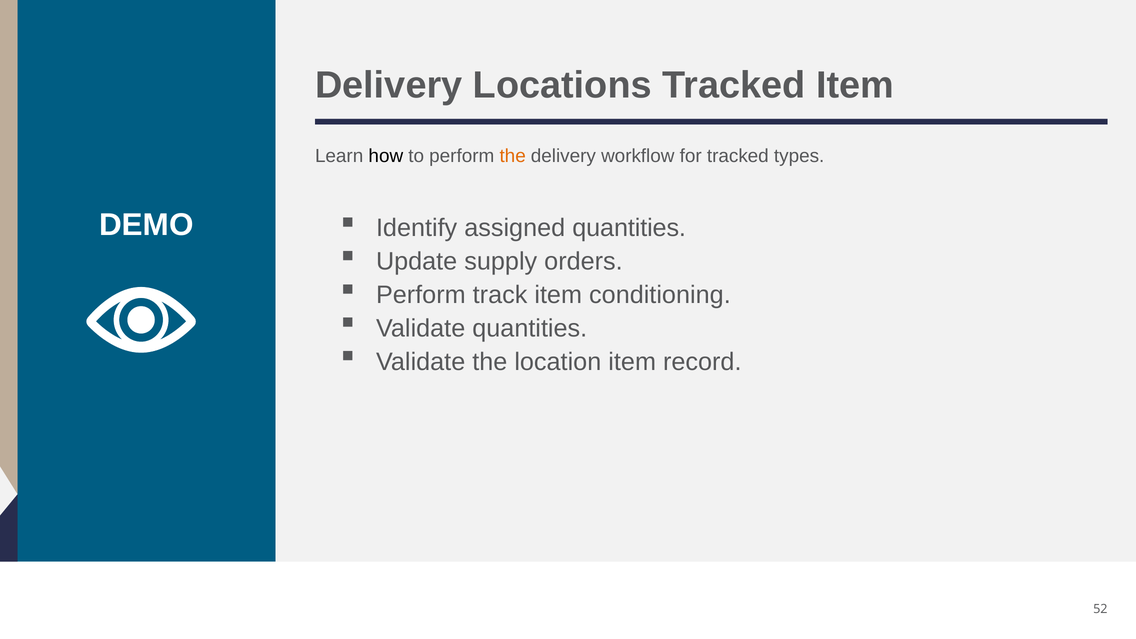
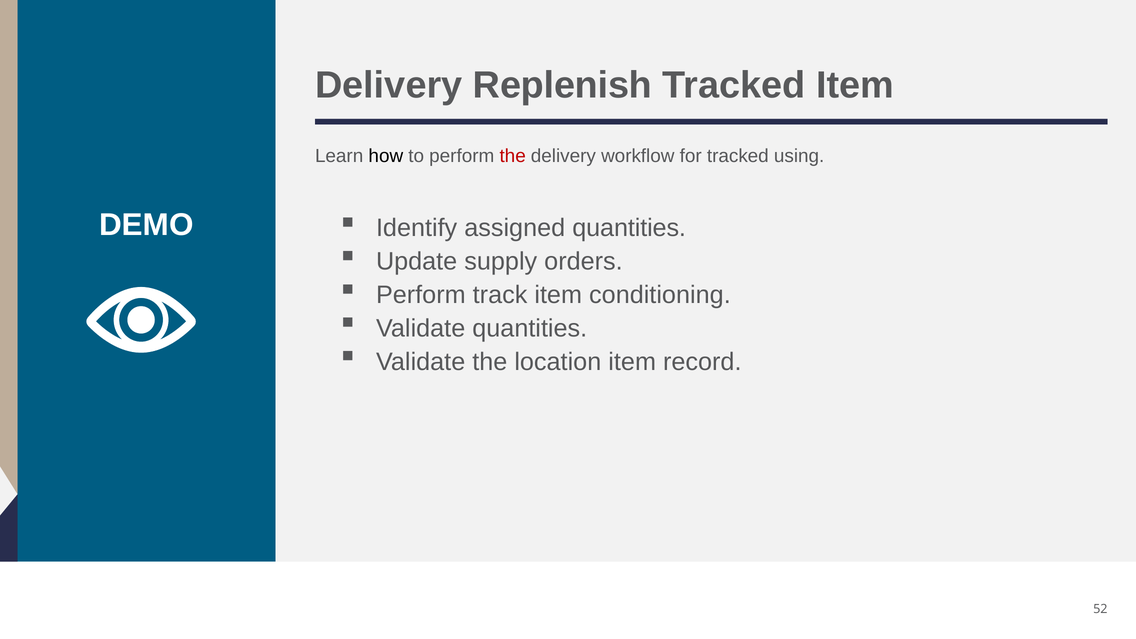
Locations: Locations -> Replenish (562, 85)
the colour: orange -> red (513, 156)
types: types -> using (799, 156)
